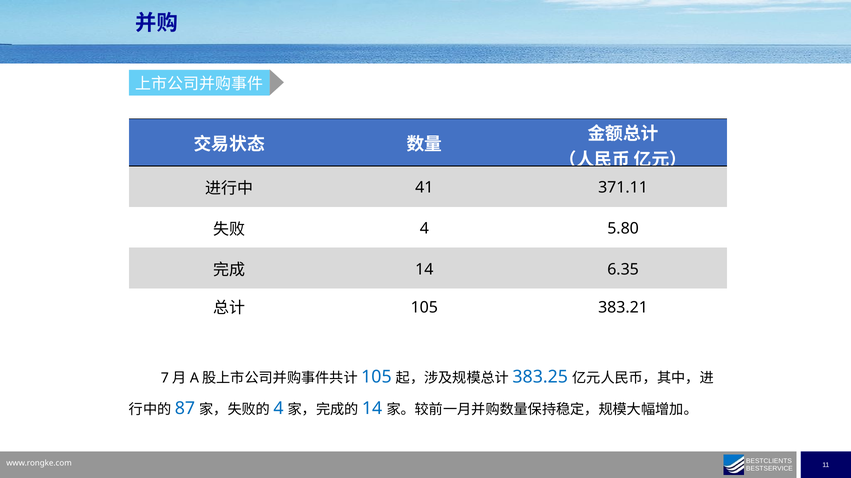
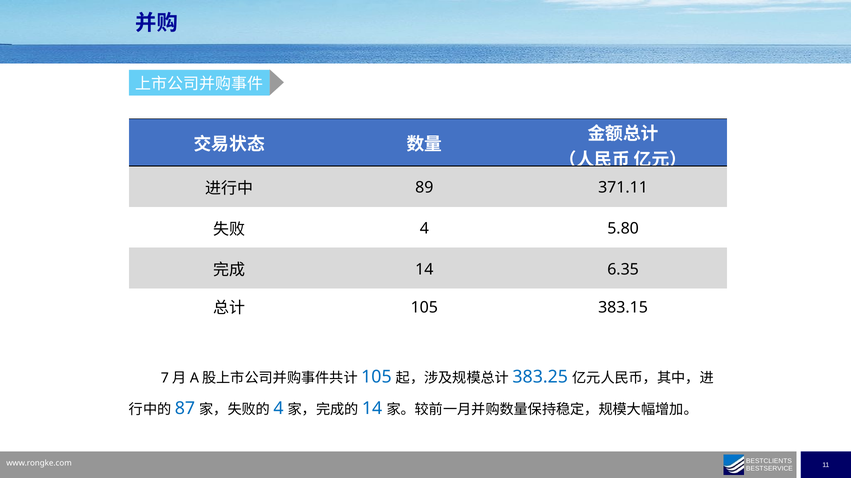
41: 41 -> 89 (424, 188)
383.21: 383.21 -> 383.15 (623, 308)
